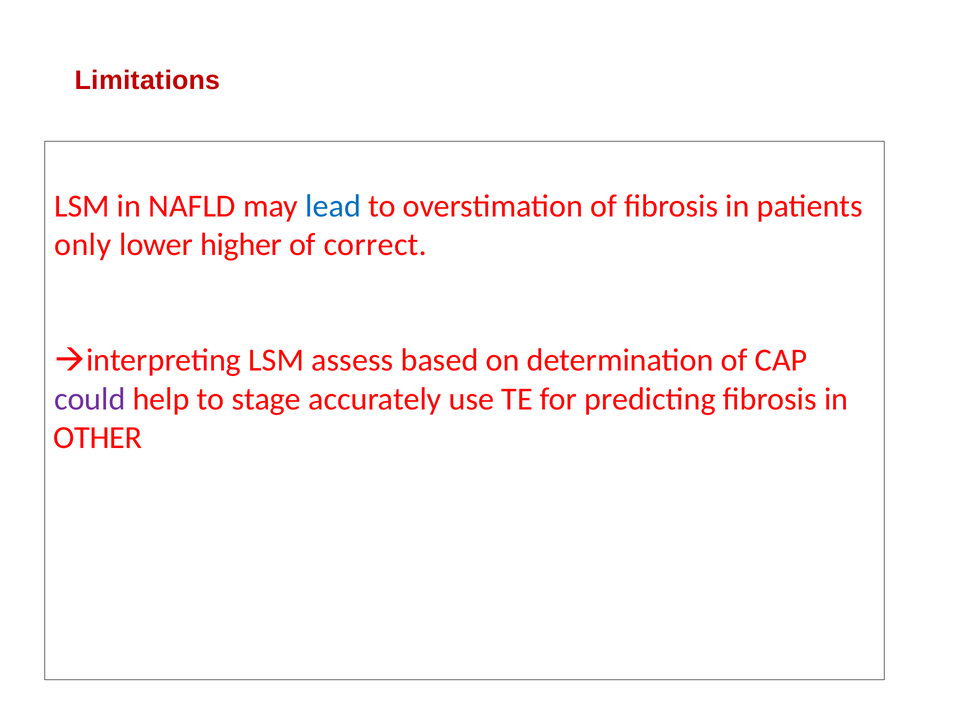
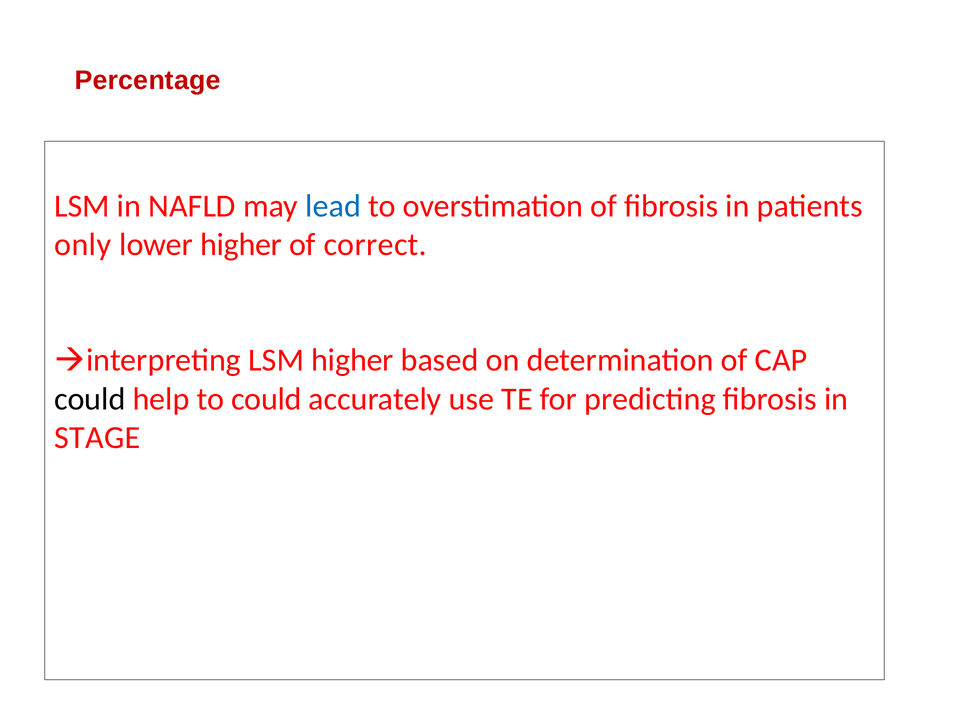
Limitations: Limitations -> Percentage (148, 80)
LSM assess: assess -> higher (352, 360)
could colour: purple -> black (90, 399)
to stage: stage -> could (266, 399)
OTHER: OTHER -> STAGE (98, 438)
